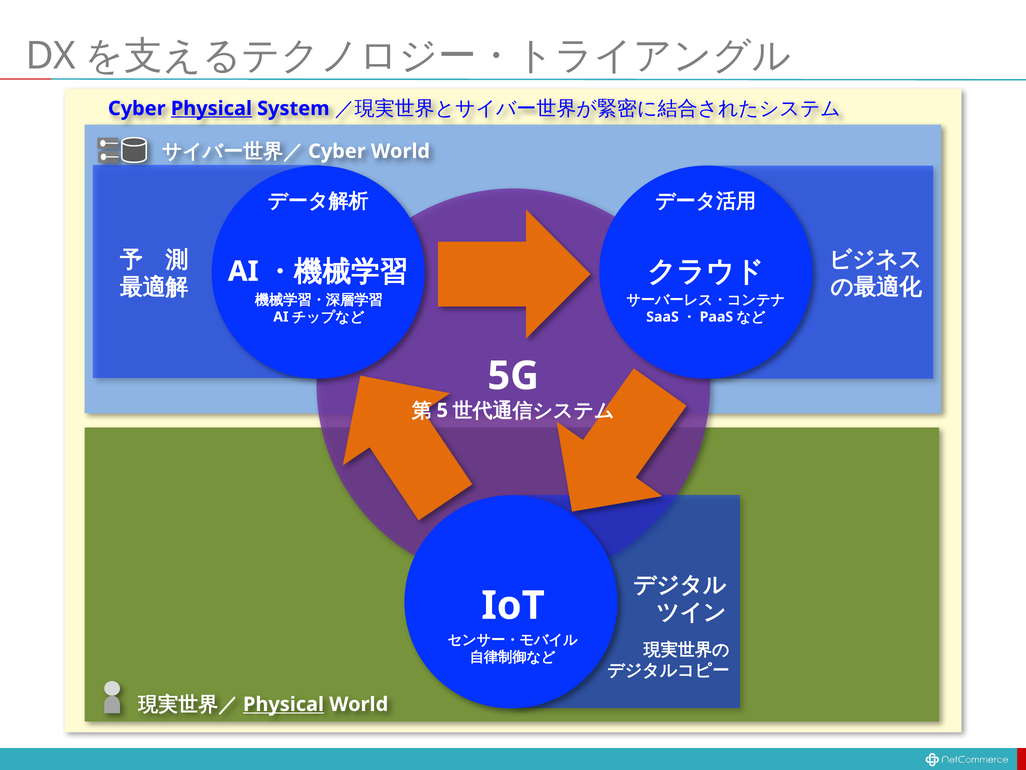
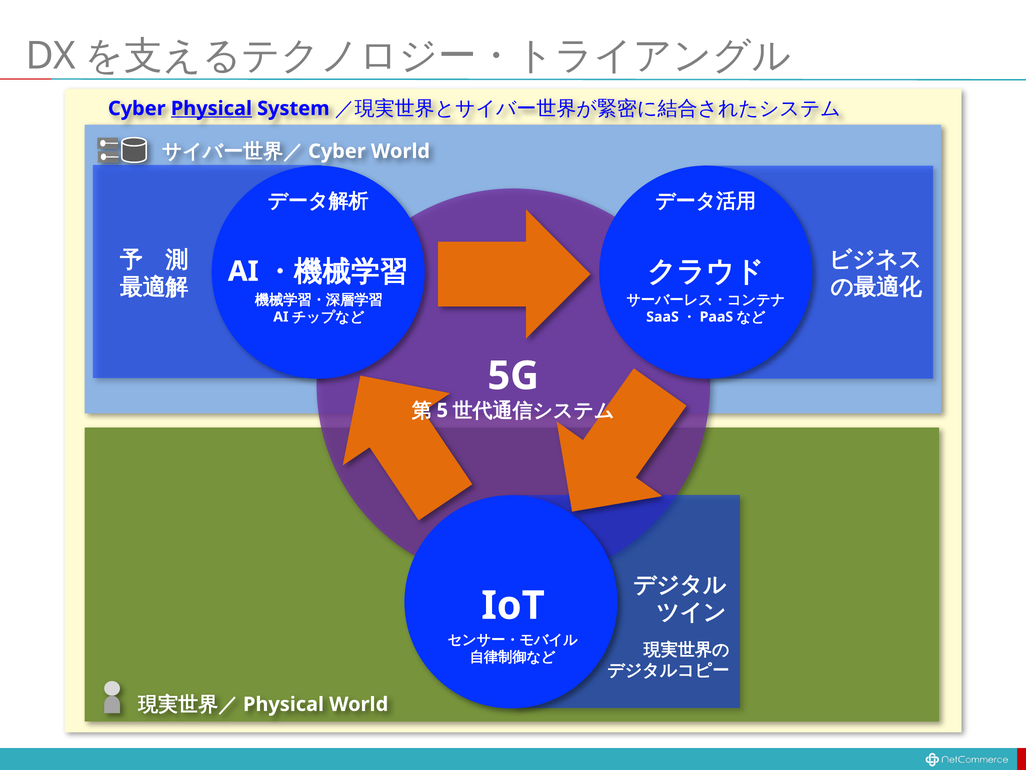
Physical underline: present -> none (284, 704)
